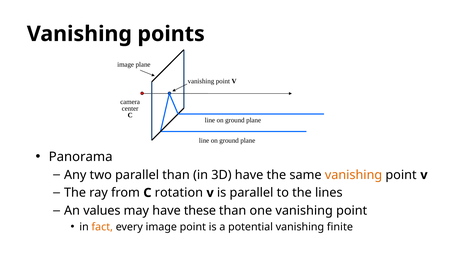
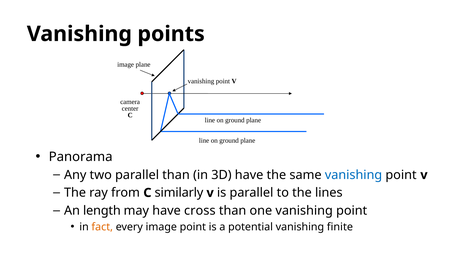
vanishing colour: orange -> blue (354, 175)
rotation: rotation -> similarly (179, 193)
values: values -> length (102, 210)
these: these -> cross (200, 210)
